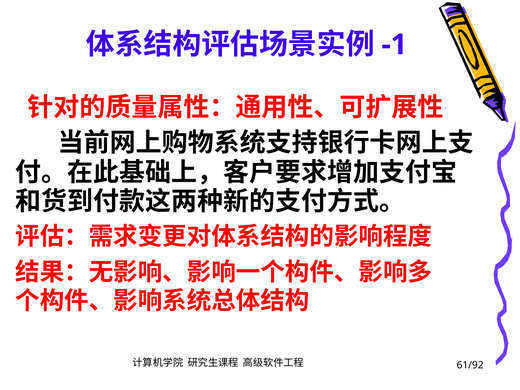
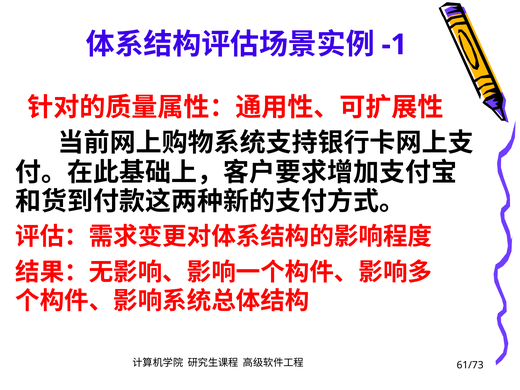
61/92: 61/92 -> 61/73 (470, 365)
